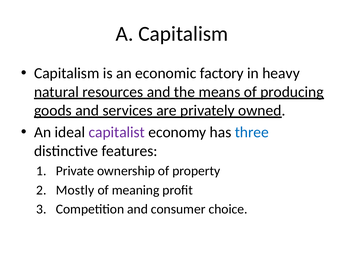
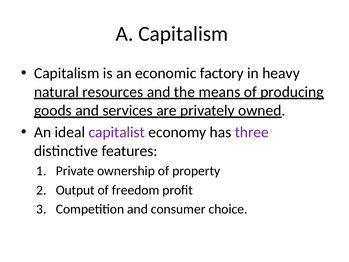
three colour: blue -> purple (252, 132)
Mostly: Mostly -> Output (75, 190)
meaning: meaning -> freedom (136, 190)
